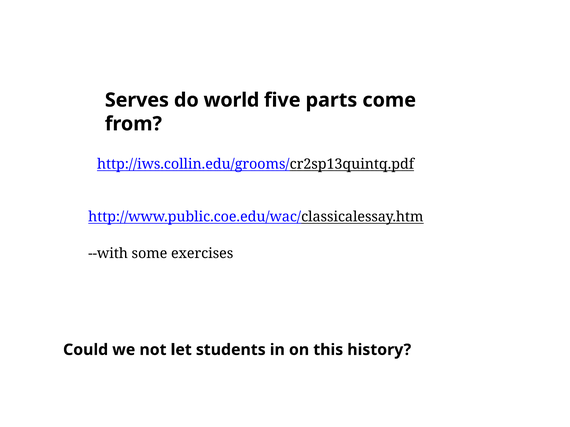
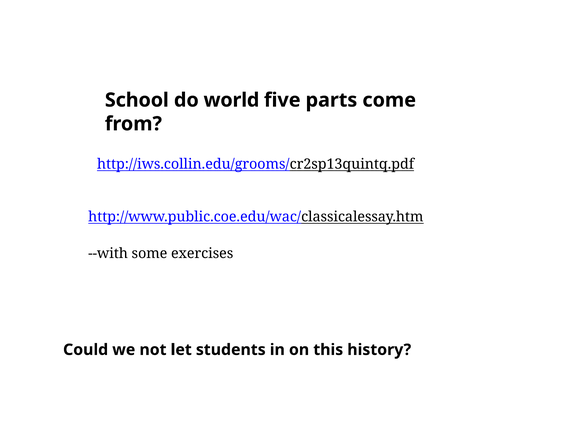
Serves: Serves -> School (137, 100)
